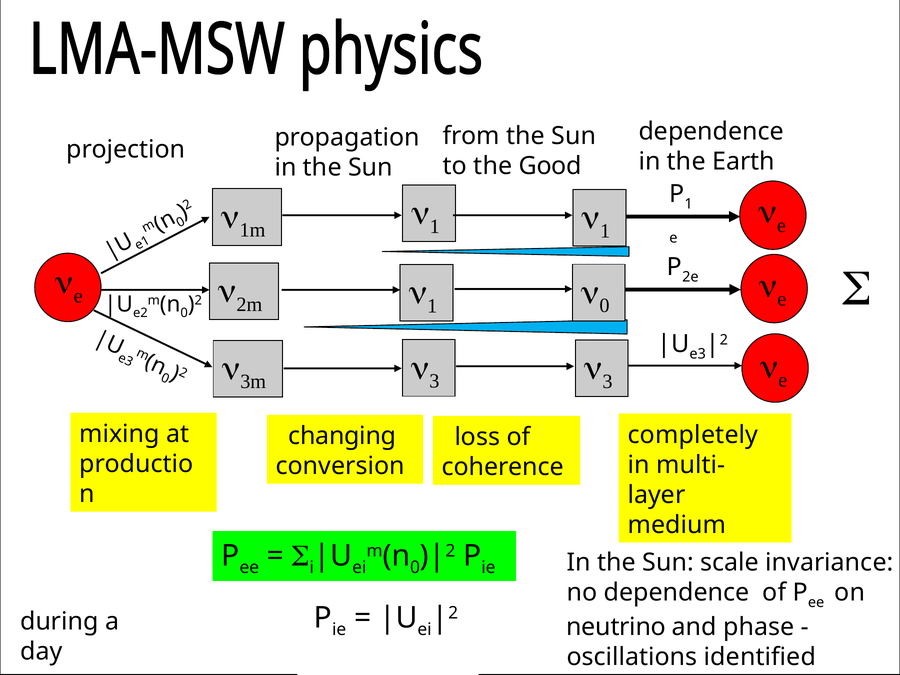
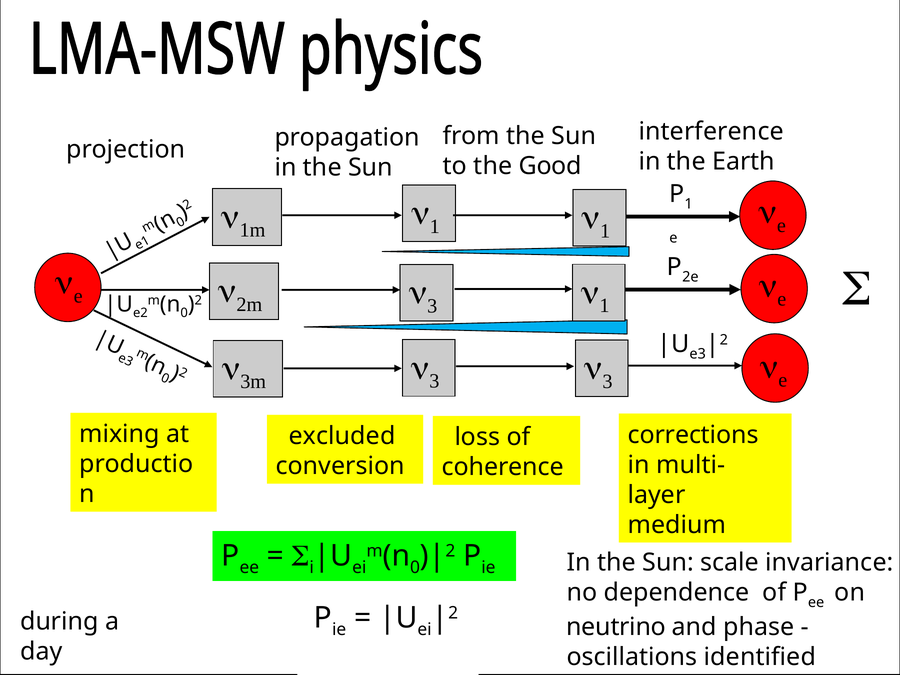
dependence: dependence -> interference (711, 131)
0: 0 -> 1 (604, 306)
1: 1 -> 3 (432, 306)
completely: completely -> corrections (693, 435)
changing: changing -> excluded (342, 436)
